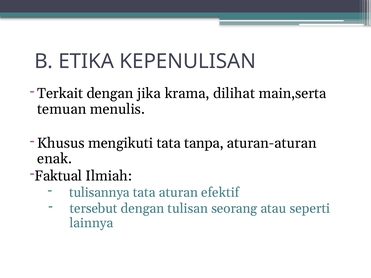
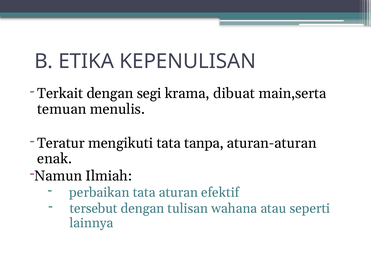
jika: jika -> segi (149, 94)
dilihat: dilihat -> dibuat (234, 94)
Khusus: Khusus -> Teratur (61, 143)
Faktual: Faktual -> Namun (58, 176)
tulisannya: tulisannya -> perbaikan (99, 193)
seorang: seorang -> wahana (234, 209)
